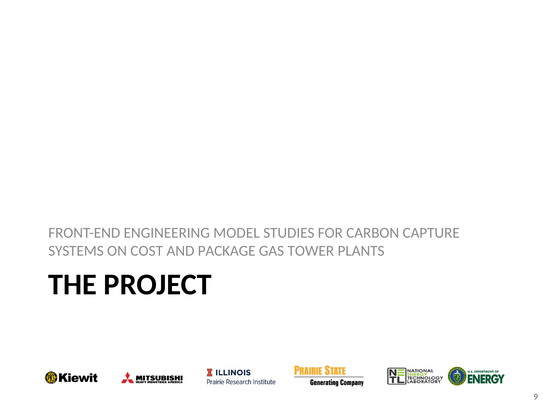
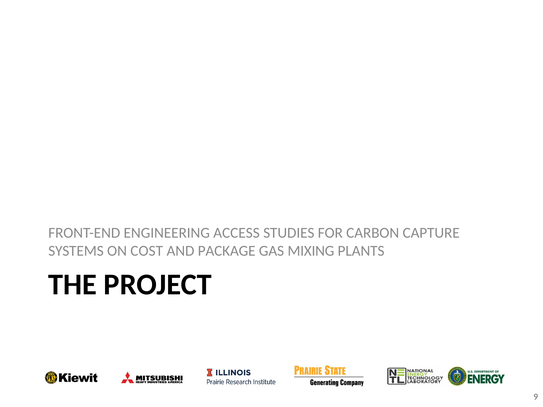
MODEL: MODEL -> ACCESS (237, 233)
TOWER: TOWER -> MIXING (311, 251)
